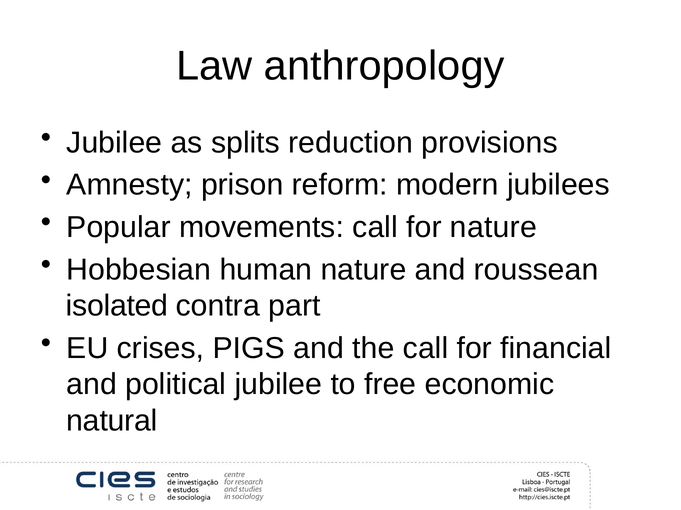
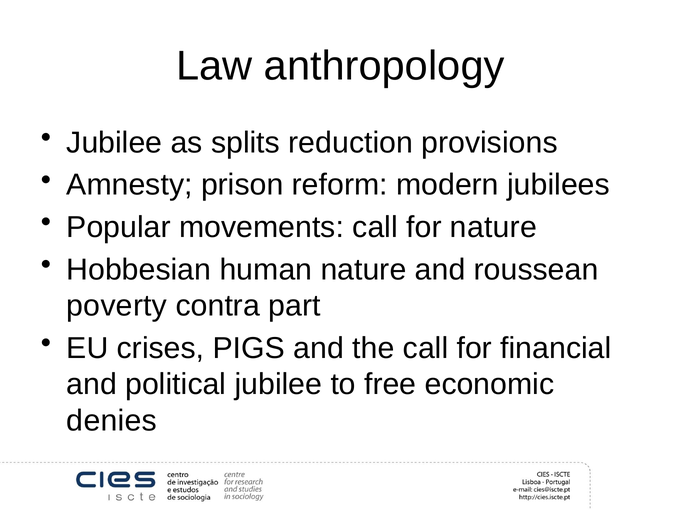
isolated: isolated -> poverty (117, 306)
natural: natural -> denies (112, 421)
